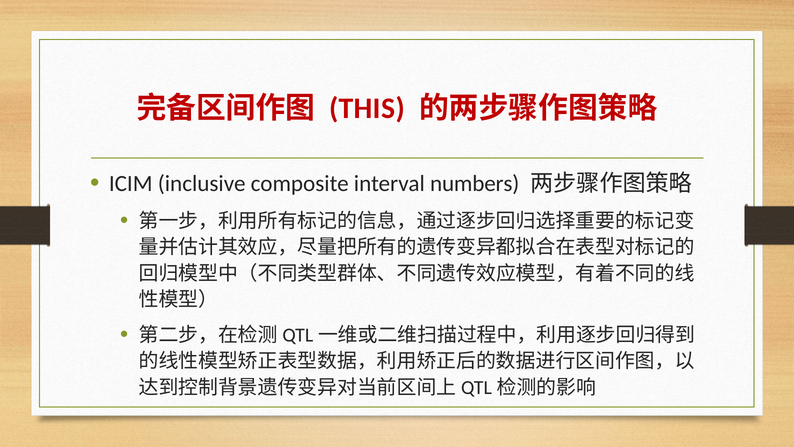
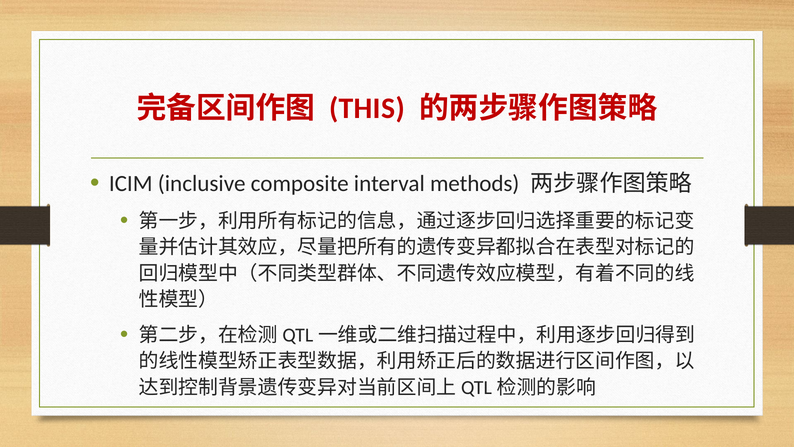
numbers: numbers -> methods (475, 184)
